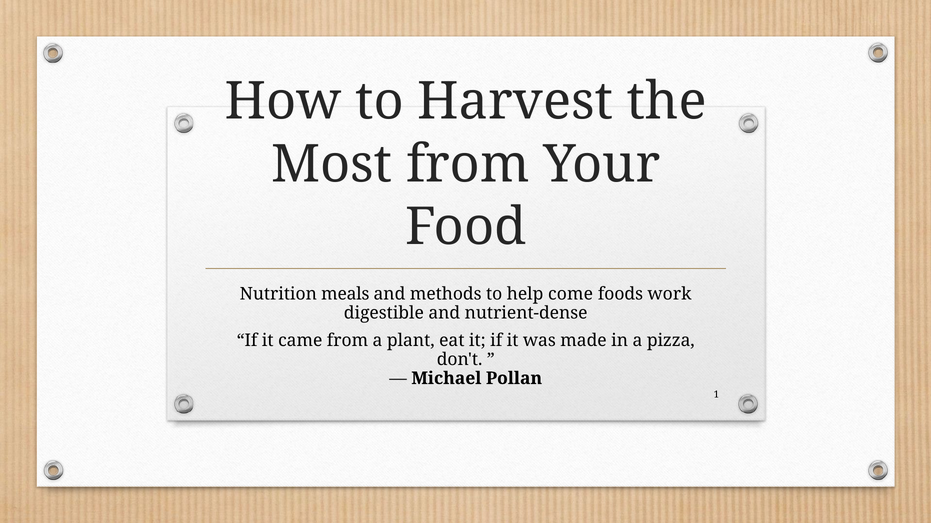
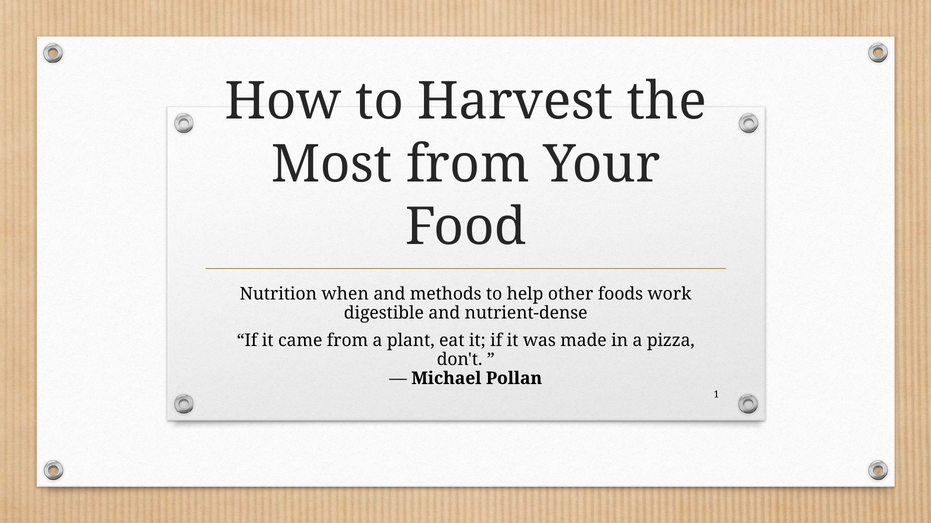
meals: meals -> when (345, 294)
come: come -> other (571, 294)
